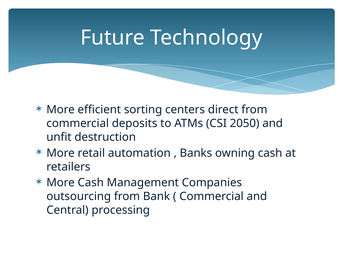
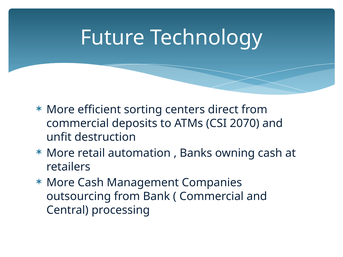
2050: 2050 -> 2070 (245, 123)
